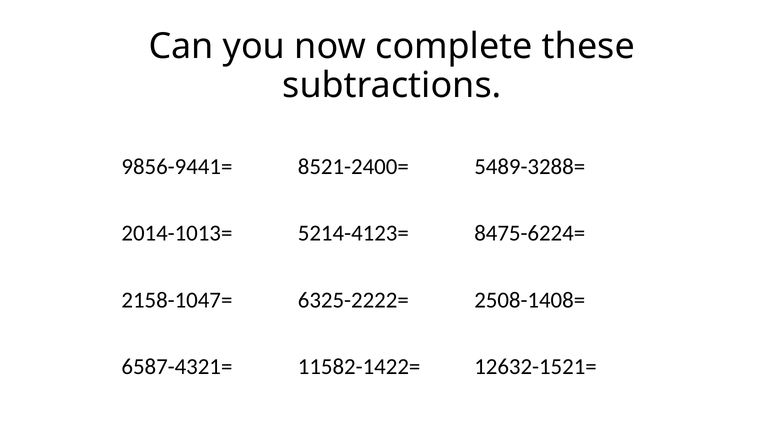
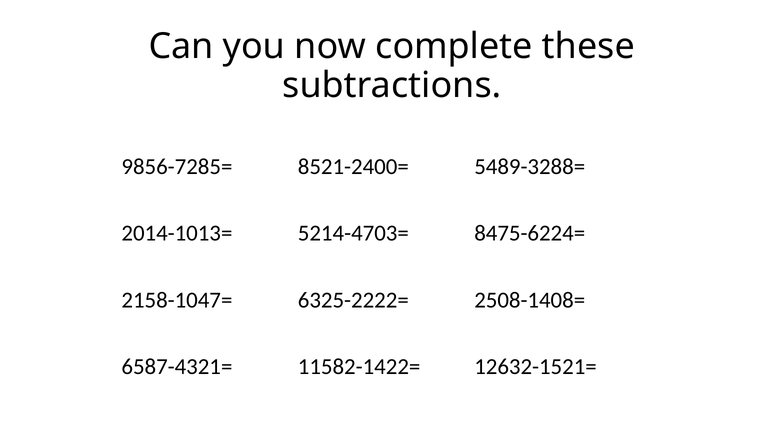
9856-9441=: 9856-9441= -> 9856-7285= (177, 167)
5214-4123=: 5214-4123= -> 5214-4703= (353, 233)
